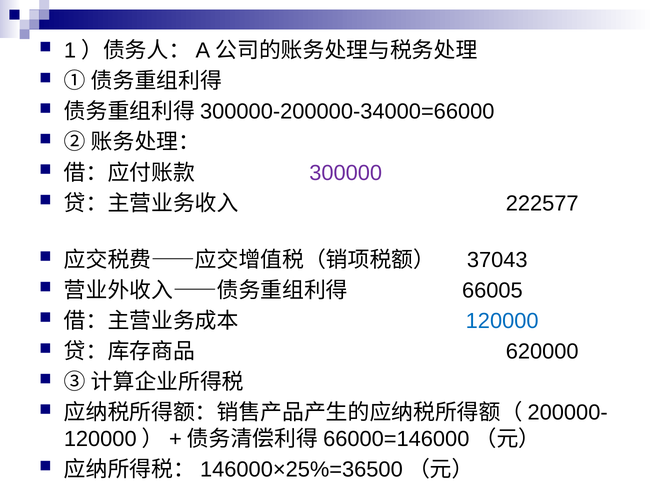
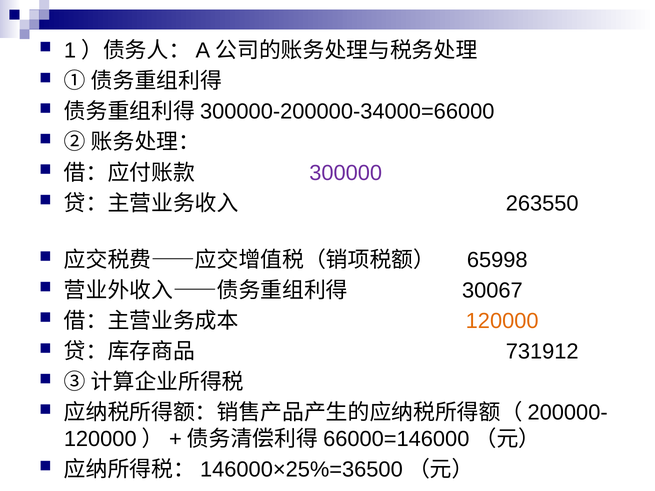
222577: 222577 -> 263550 (542, 203)
37043: 37043 -> 65998 (497, 260)
66005: 66005 -> 30067 (492, 291)
120000 colour: blue -> orange (502, 321)
620000: 620000 -> 731912 (542, 352)
